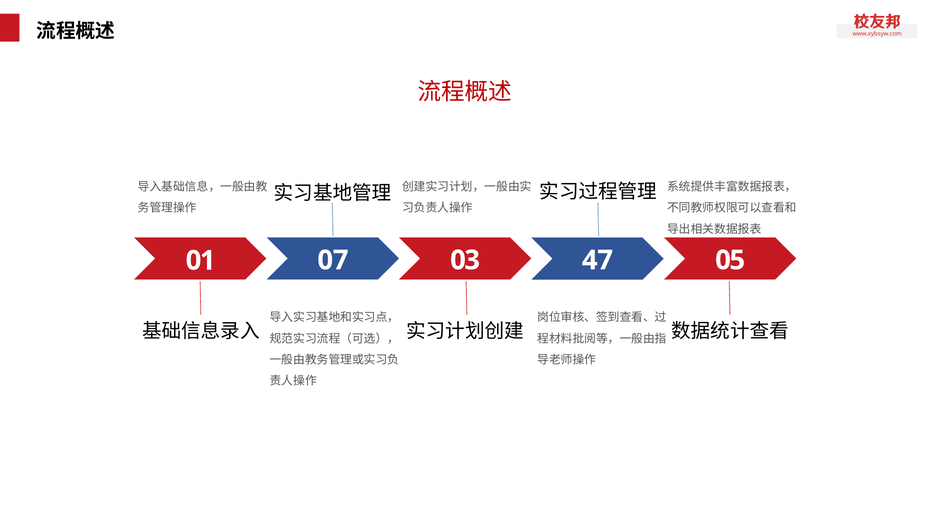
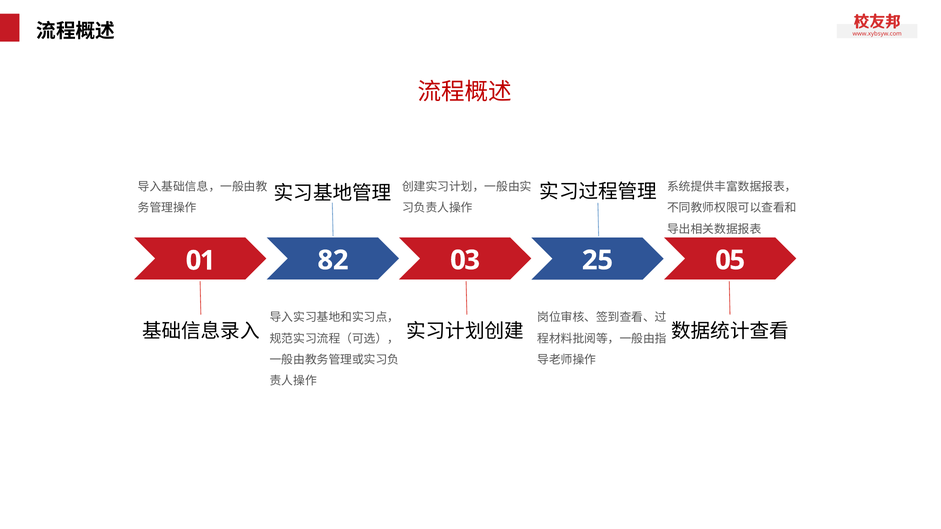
07: 07 -> 82 (333, 260)
47: 47 -> 25 (597, 260)
